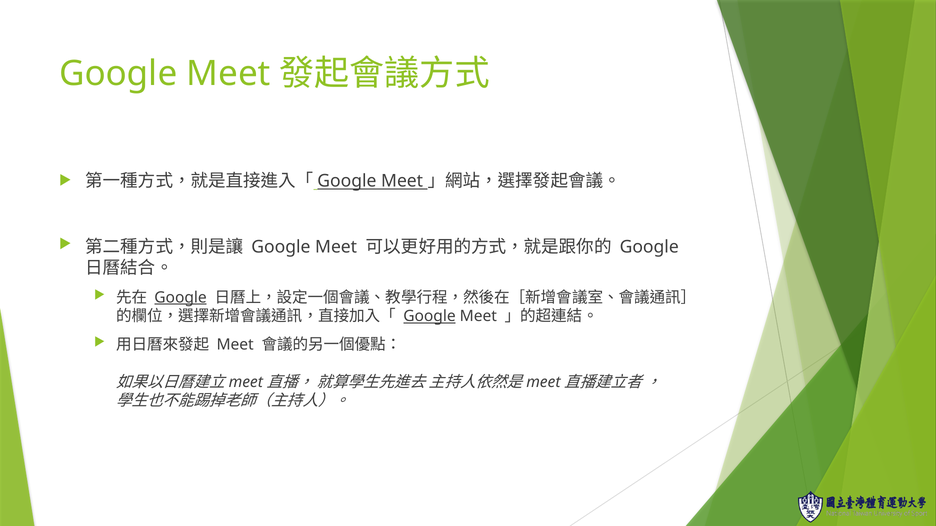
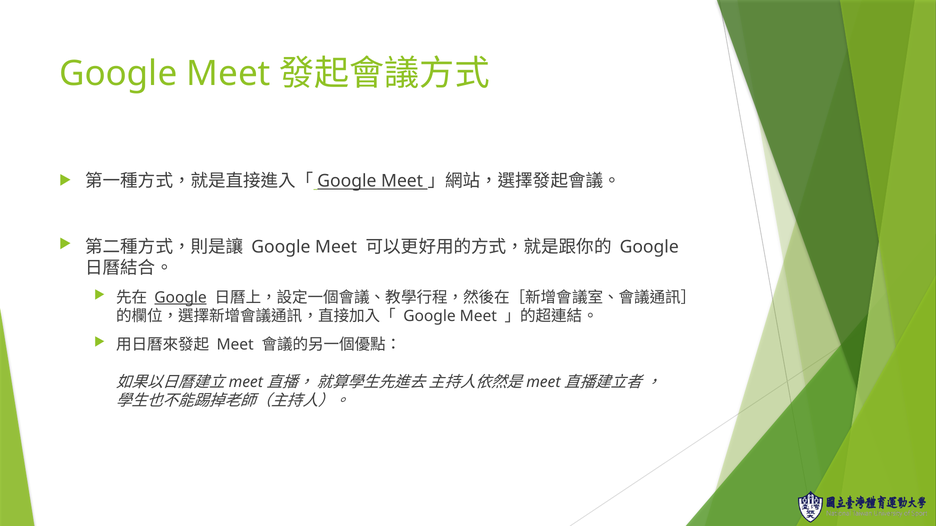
Google underline: present -> none (429, 316)
